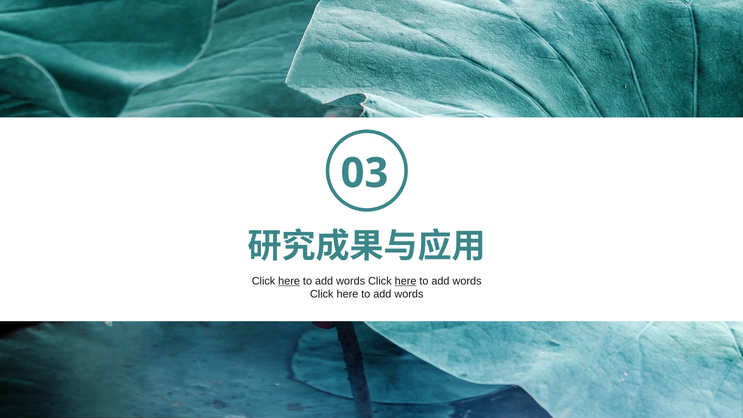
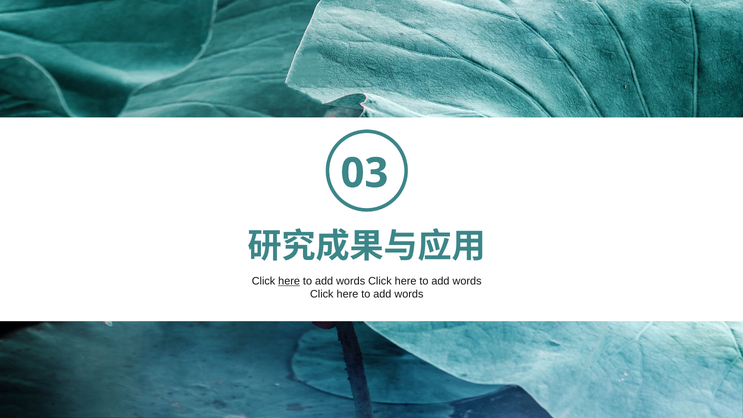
here underline: present -> none (406, 281)
